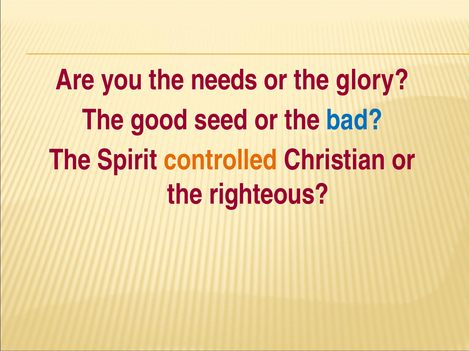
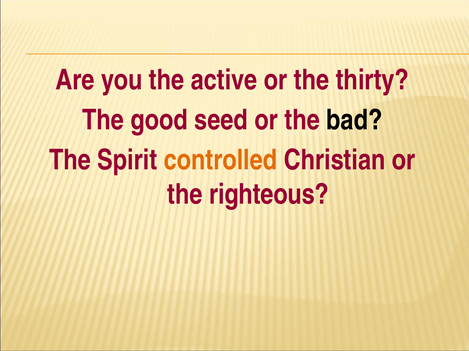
needs: needs -> active (224, 80)
glory: glory -> thirty (372, 80)
bad colour: blue -> black (354, 120)
